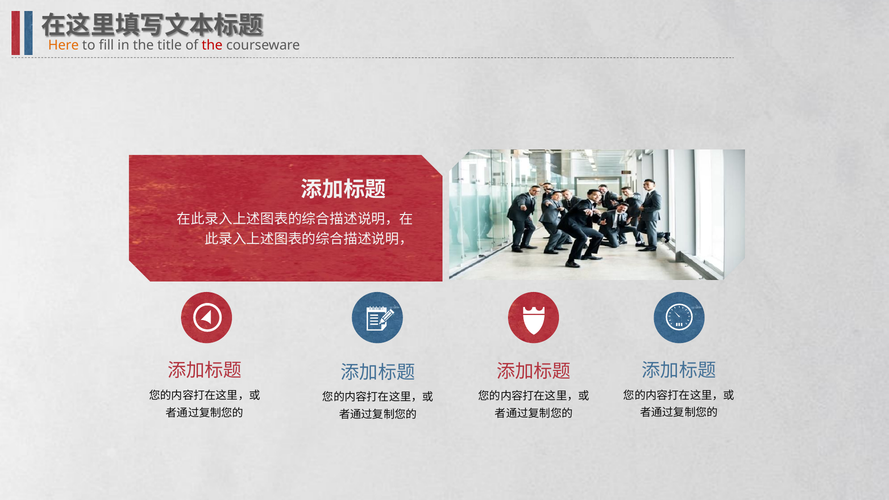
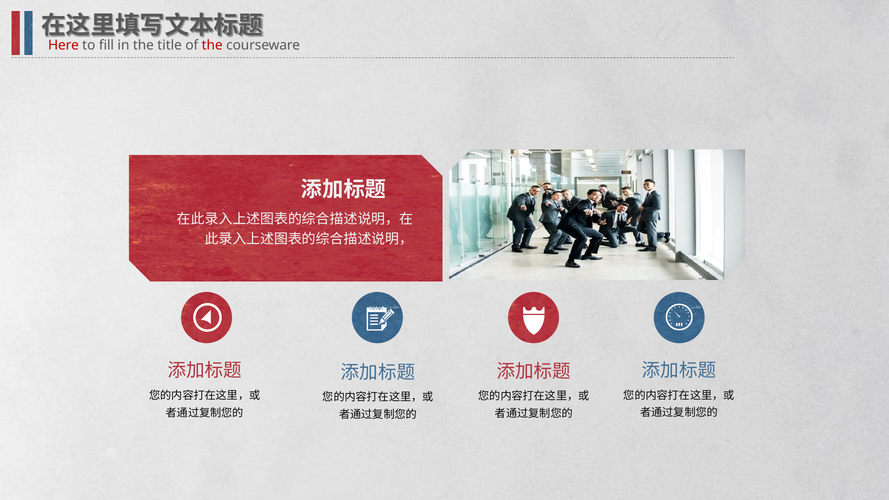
Here colour: orange -> red (64, 45)
